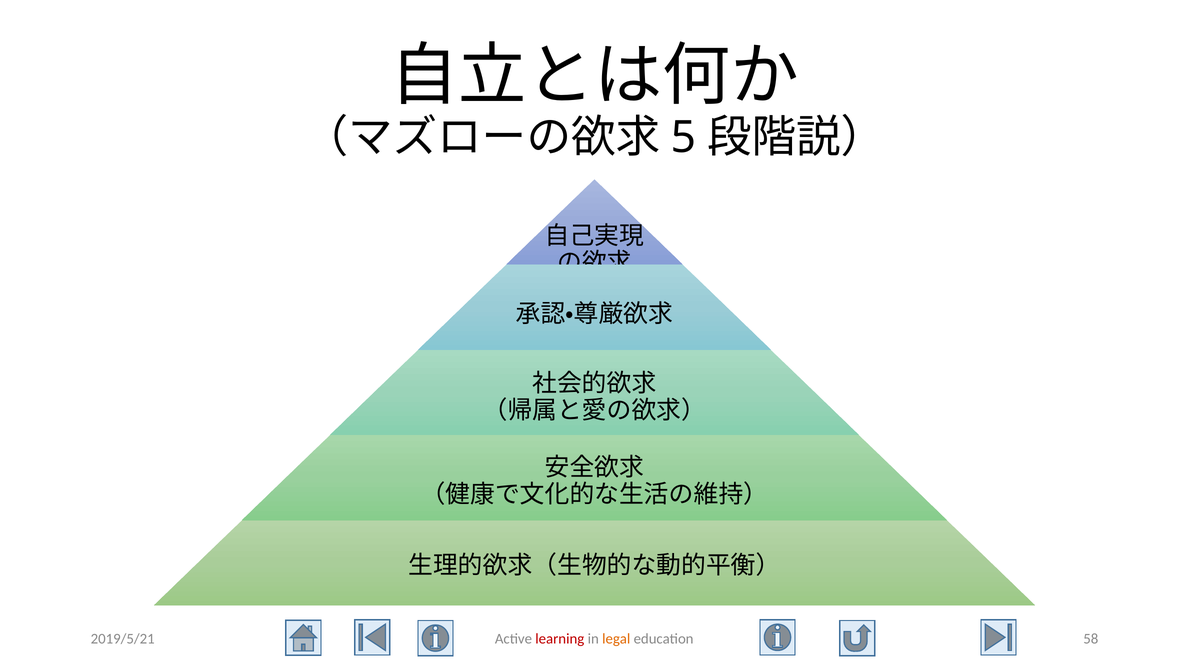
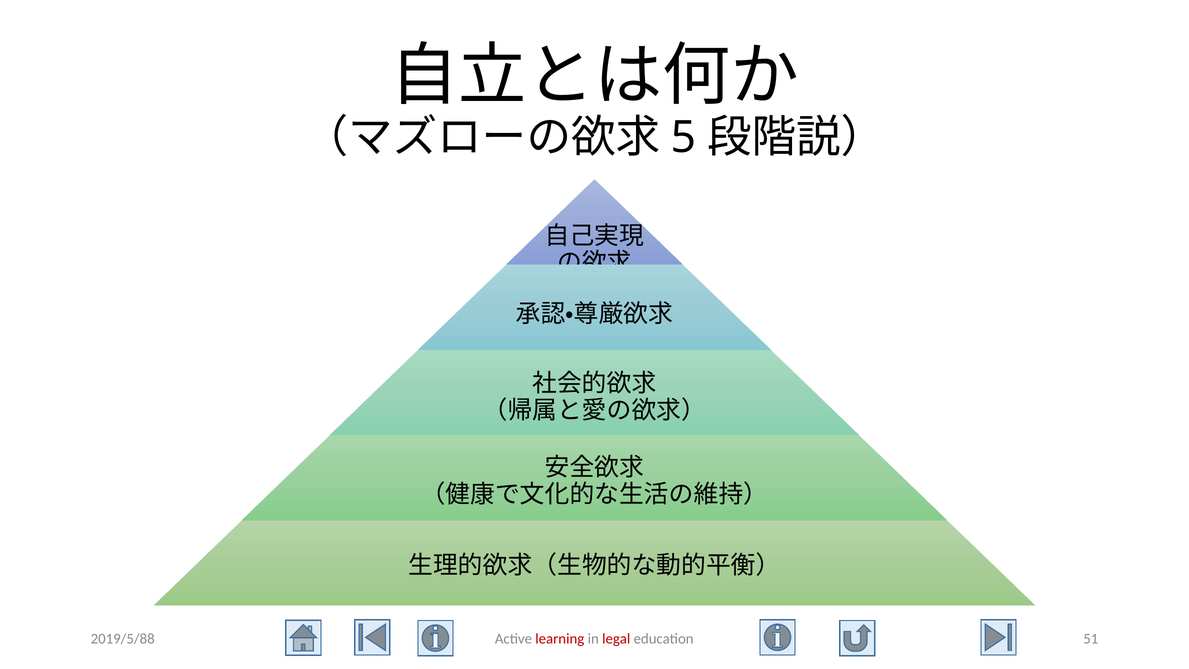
2019/5/21: 2019/5/21 -> 2019/5/88 (123, 639)
legal colour: orange -> red (616, 639)
58: 58 -> 51 (1091, 639)
